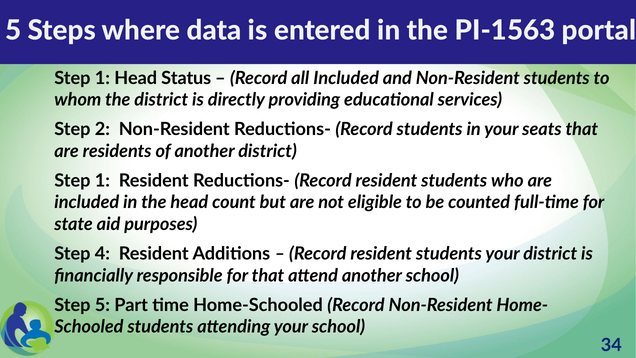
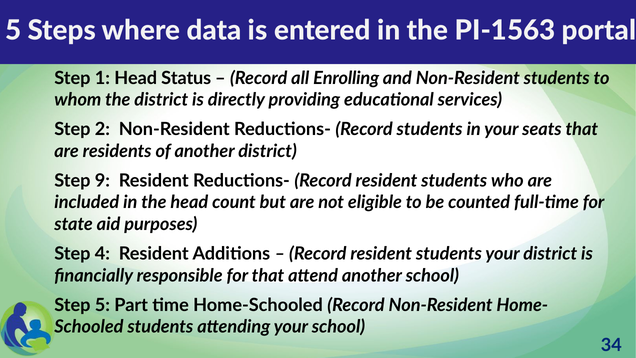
all Included: Included -> Enrolling (346, 78)
1: 1 -> 9 (102, 181)
